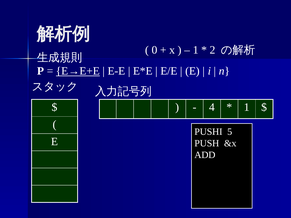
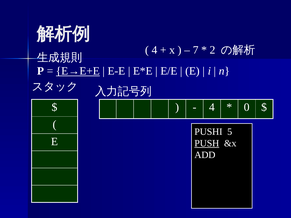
0: 0 -> 4 (154, 50)
1: 1 -> 7 (196, 50)
1: 1 -> 0 (247, 107)
PUSH underline: none -> present (207, 144)
